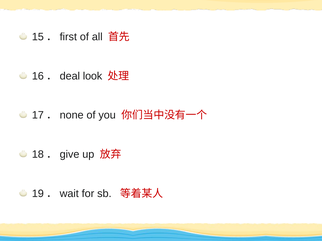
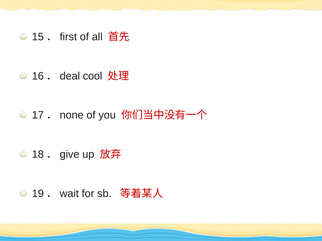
look: look -> cool (93, 76)
